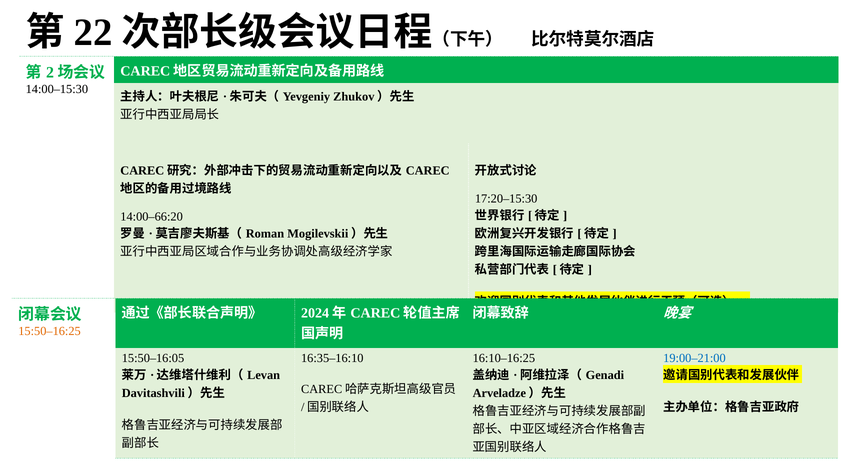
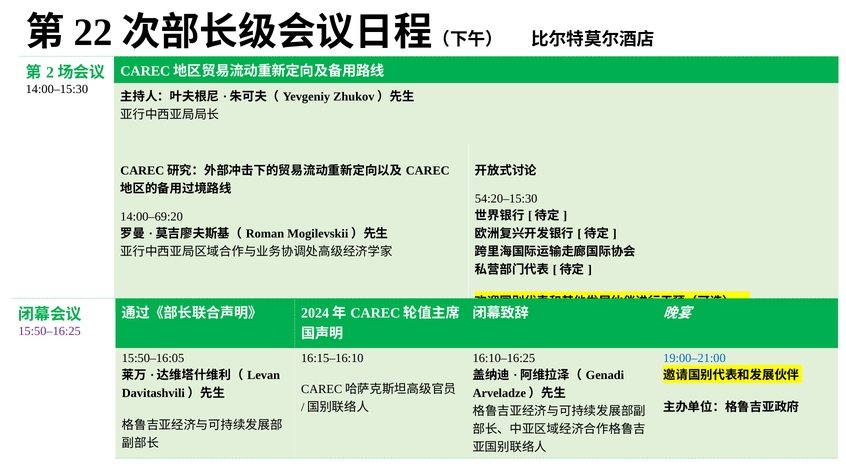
17:20–15:30: 17:20–15:30 -> 54:20–15:30 (506, 199)
14:00–66:20: 14:00–66:20 -> 14:00–69:20 (152, 217)
15:50–16:25 colour: orange -> purple (50, 331)
16:35–16:10: 16:35–16:10 -> 16:15–16:10 (332, 358)
